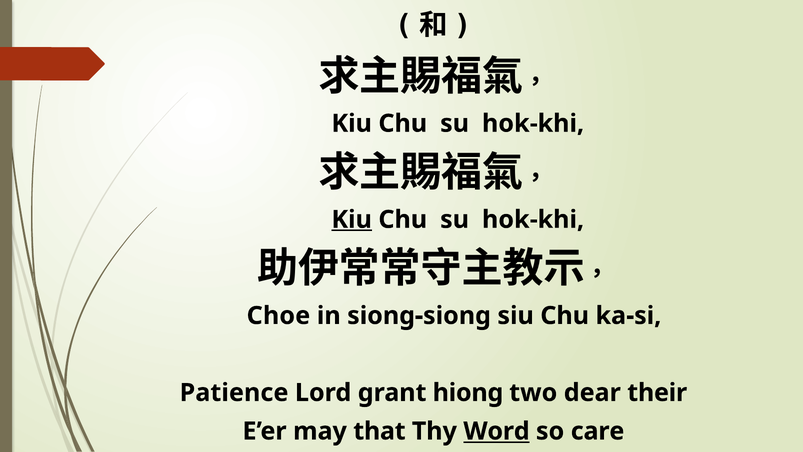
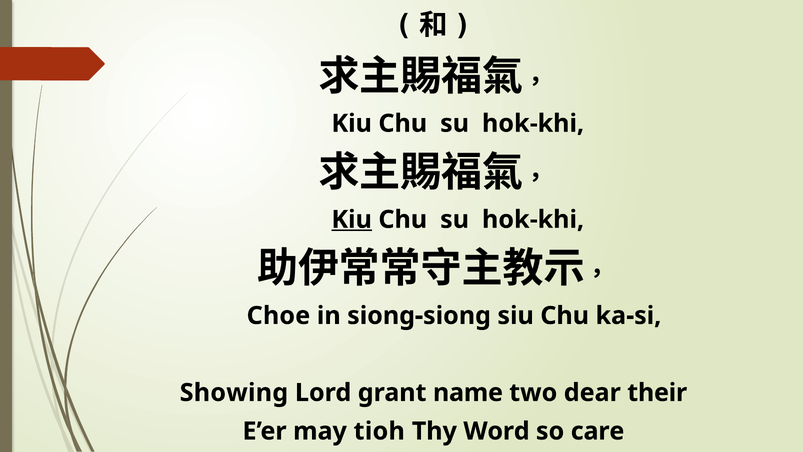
Patience: Patience -> Showing (234, 392)
hiong: hiong -> name (468, 392)
that: that -> tioh (379, 431)
Word underline: present -> none (497, 431)
